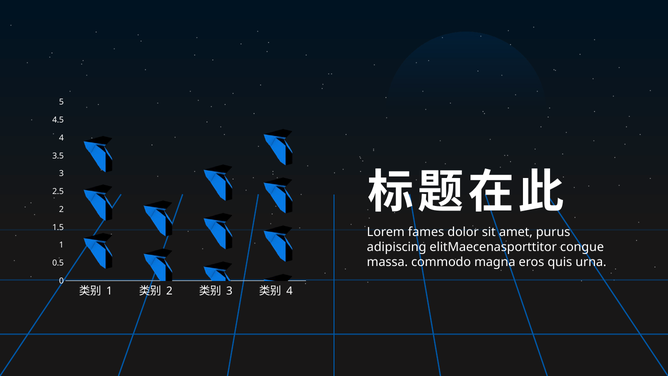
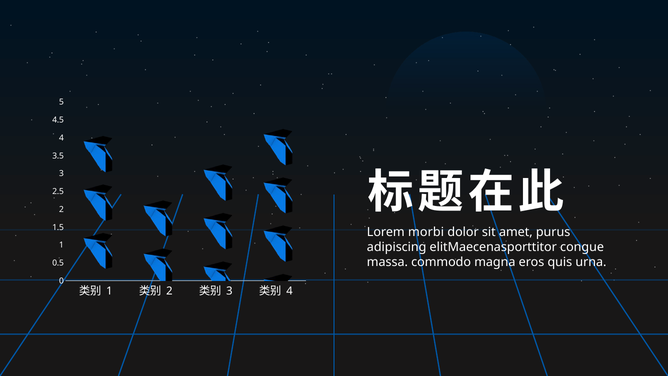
fames: fames -> morbi (426, 232)
